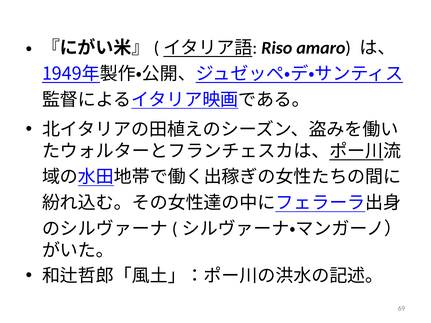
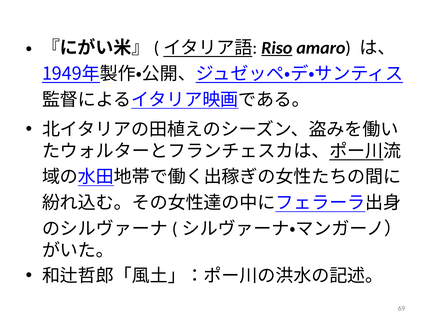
Riso underline: none -> present (277, 48)
